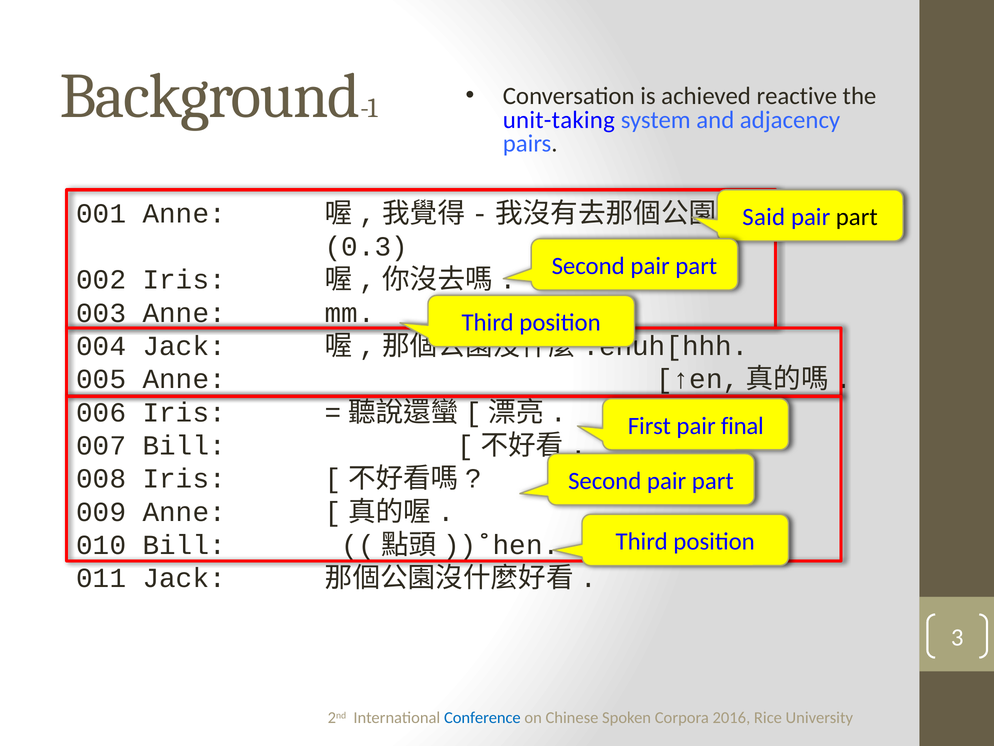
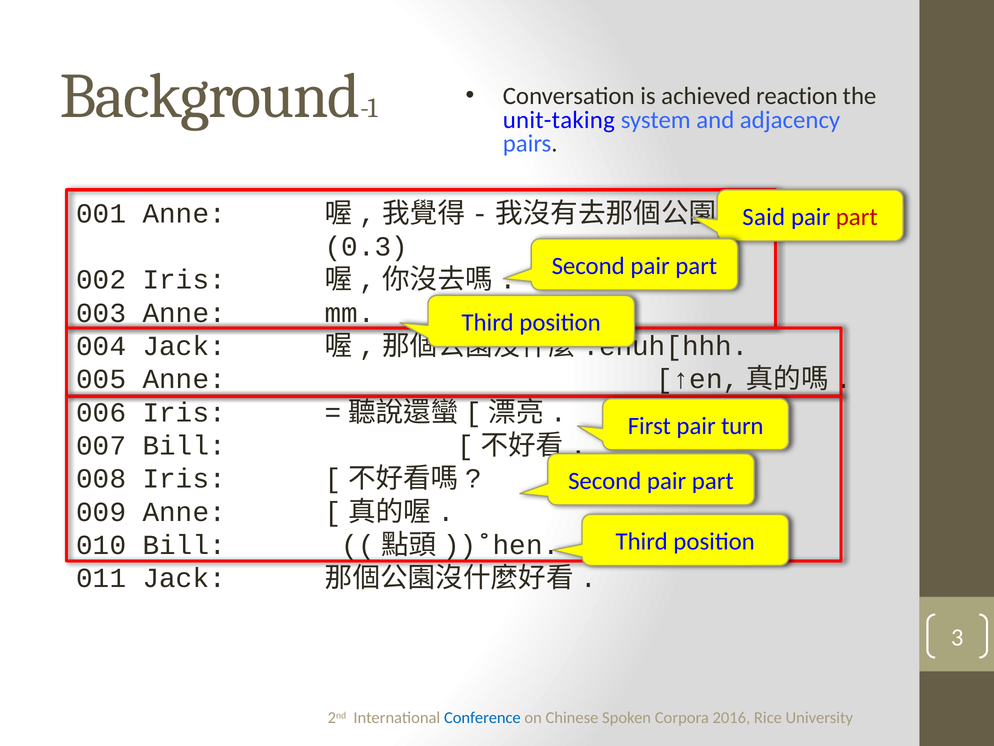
reactive: reactive -> reaction (797, 96)
part colour: black -> red (857, 217)
final: final -> turn (742, 426)
